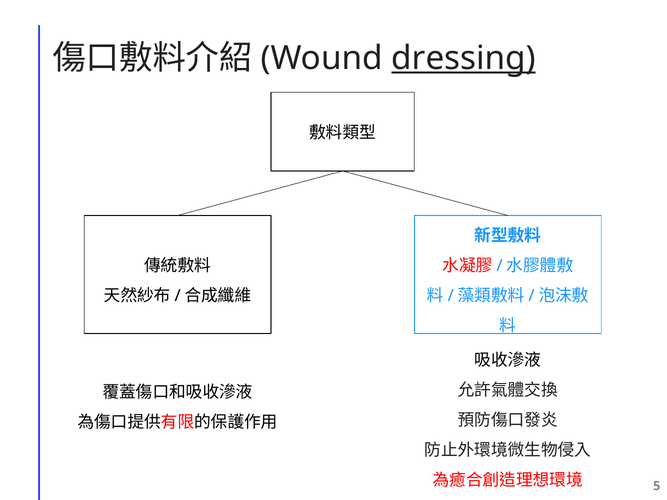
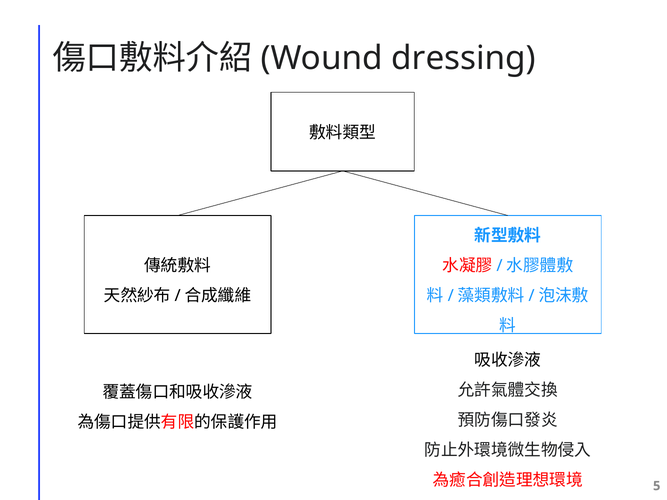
dressing underline: present -> none (463, 58)
